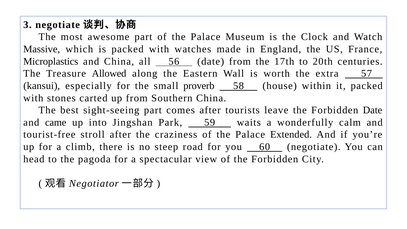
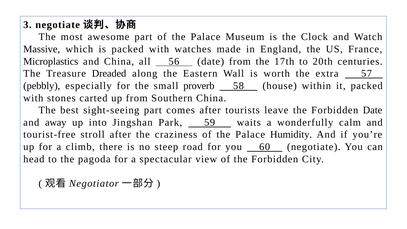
Allowed: Allowed -> Dreaded (109, 74)
kansui: kansui -> pebbly (42, 86)
came: came -> away (56, 122)
Extended: Extended -> Humidity (291, 135)
